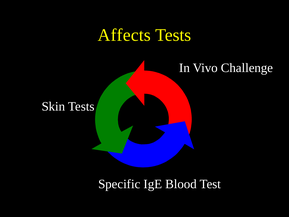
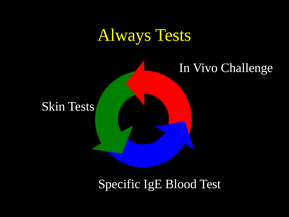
Affects: Affects -> Always (124, 35)
